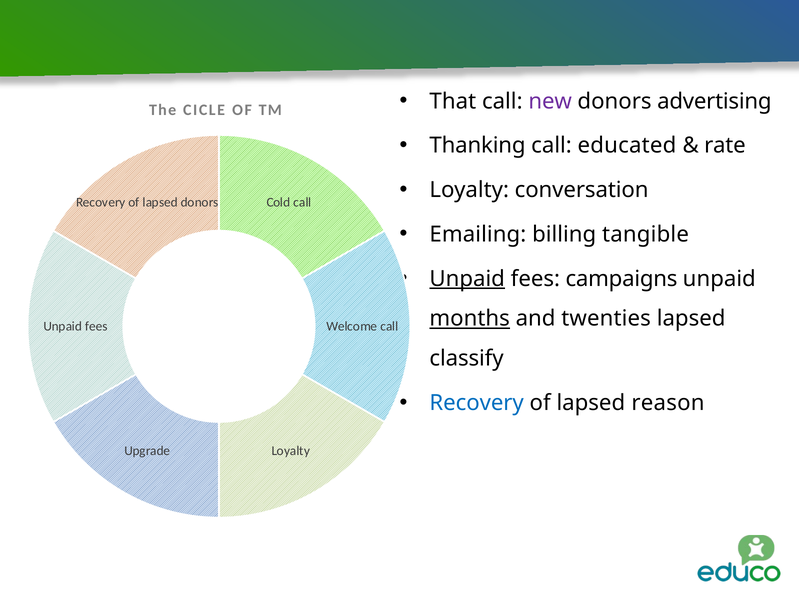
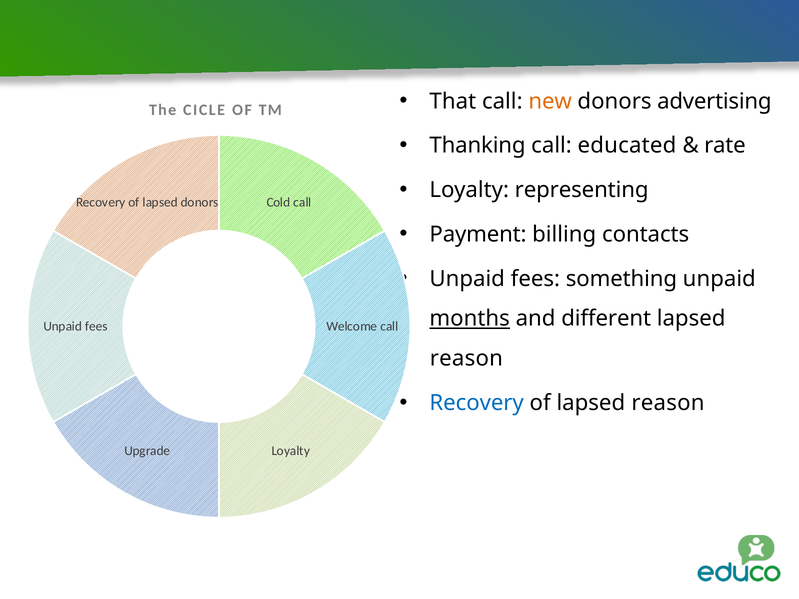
new colour: purple -> orange (550, 101)
conversation: conversation -> representing (582, 190)
Emailing: Emailing -> Payment (478, 234)
tangible: tangible -> contacts (646, 234)
Unpaid underline: present -> none (467, 279)
campaigns: campaigns -> something (621, 279)
twenties: twenties -> different (606, 319)
classify: classify -> reason (466, 359)
